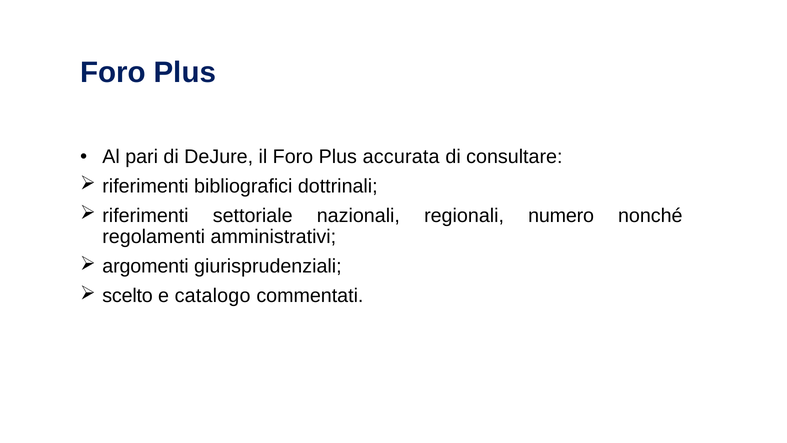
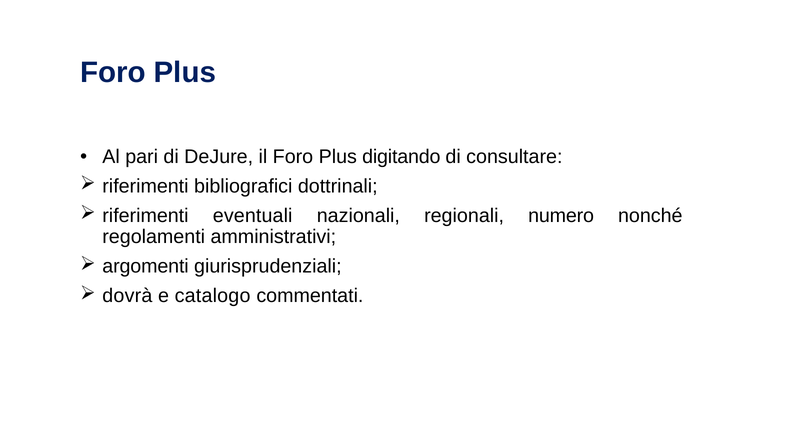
accurata: accurata -> digitando (401, 157)
settoriale: settoriale -> eventuali (253, 216)
scelto: scelto -> dovrà (127, 296)
